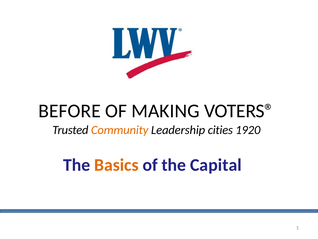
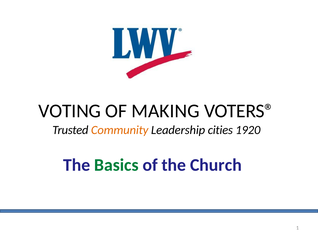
BEFORE: BEFORE -> VOTING (70, 111)
Basics colour: orange -> green (116, 165)
Capital: Capital -> Church (216, 165)
